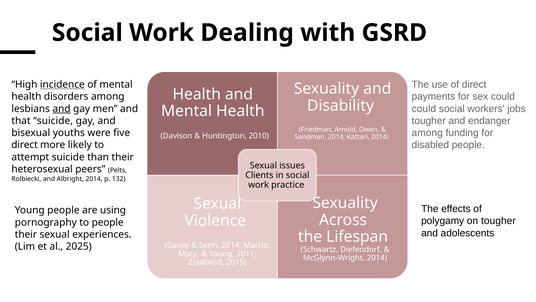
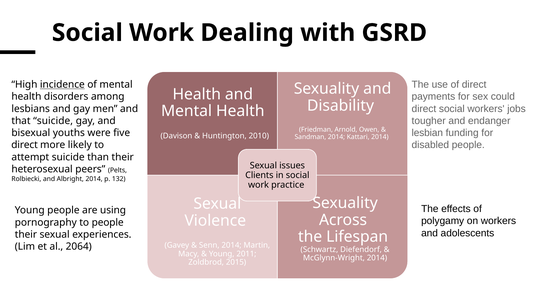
could: could -> direct (424, 109)
and underline: present -> none (62, 109)
among: among -> lesbian (427, 133)
on tougher: tougher -> workers (498, 221)
2025: 2025 -> 2064 (79, 246)
